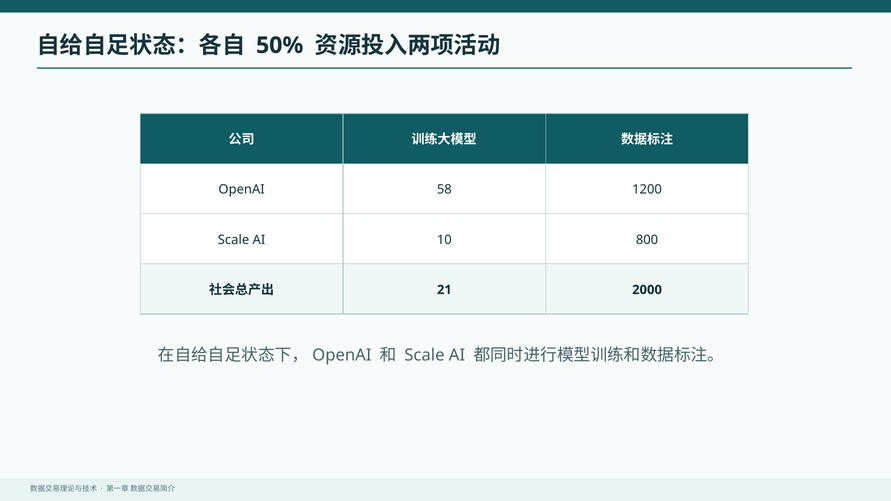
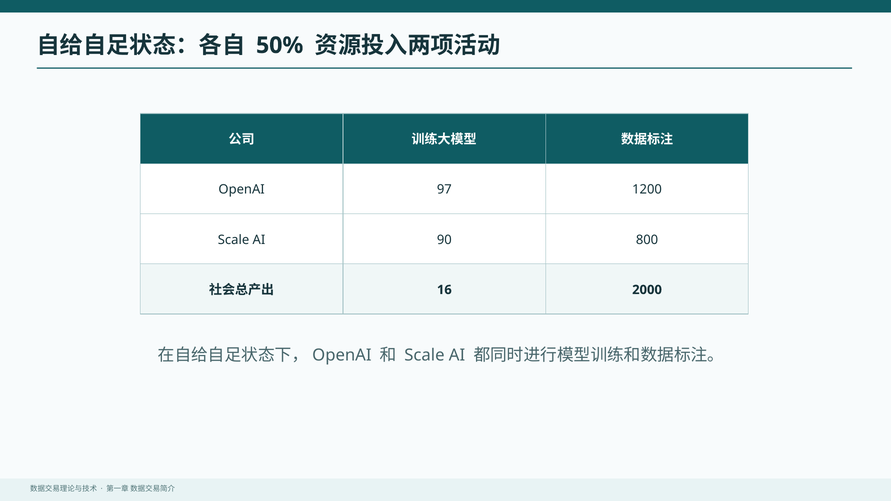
58: 58 -> 97 (444, 190)
10: 10 -> 90 (444, 240)
21: 21 -> 16 (444, 290)
